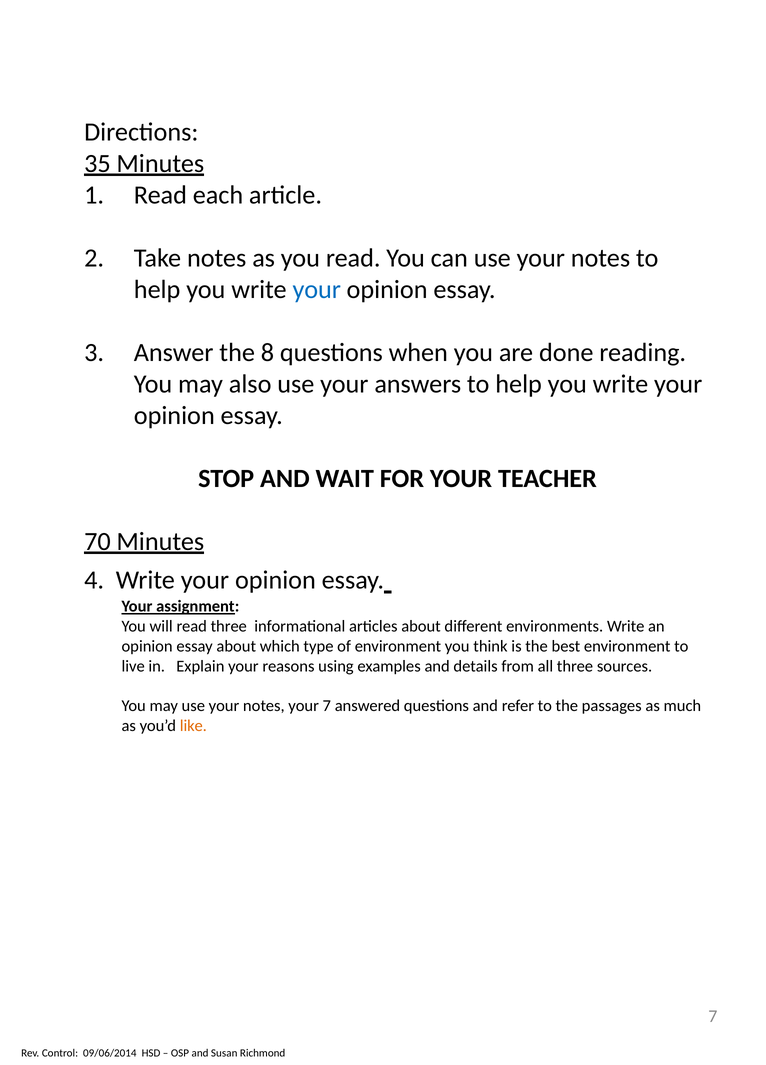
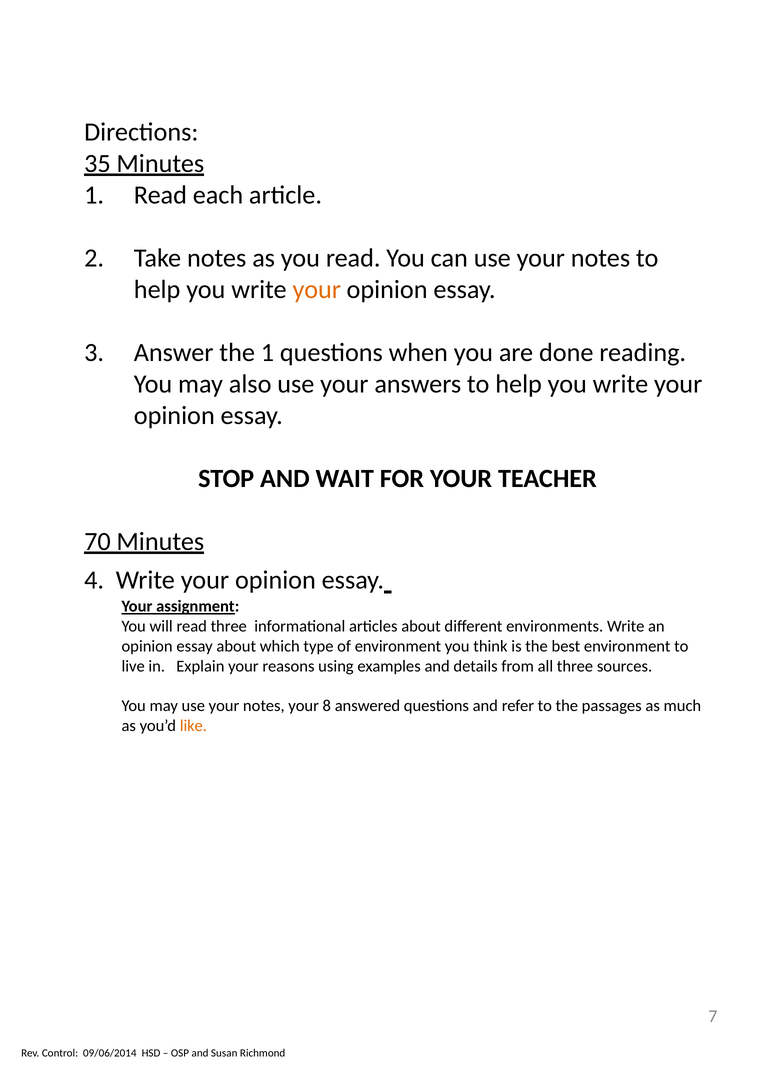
your colour: blue -> orange (317, 289)
the 8: 8 -> 1 (267, 352)
your 7: 7 -> 8 (327, 706)
